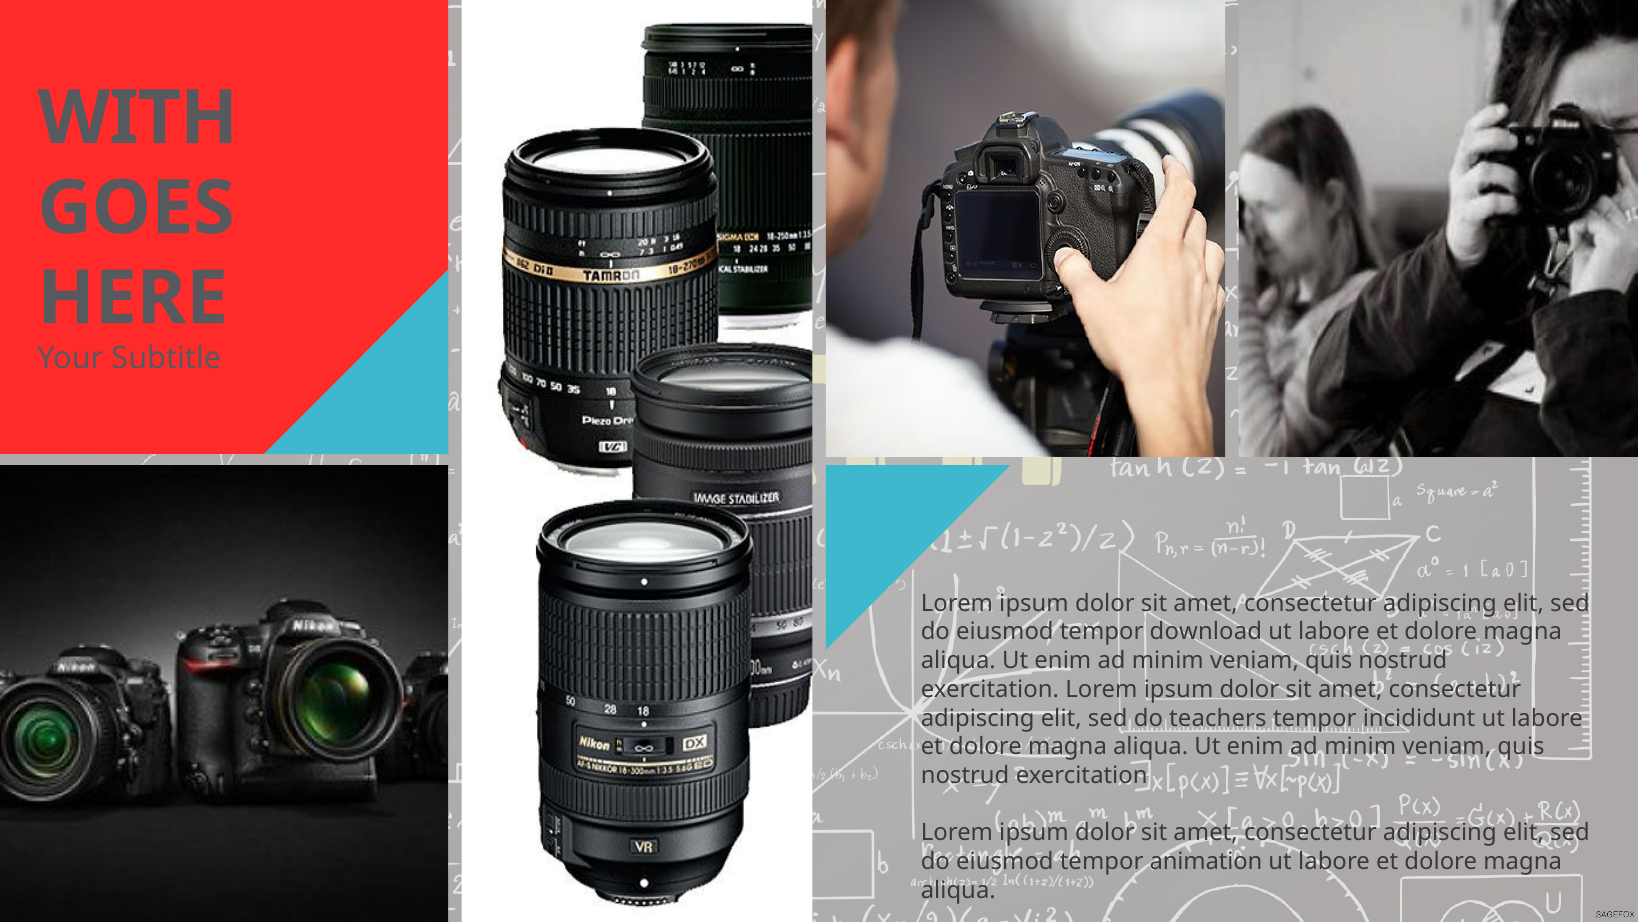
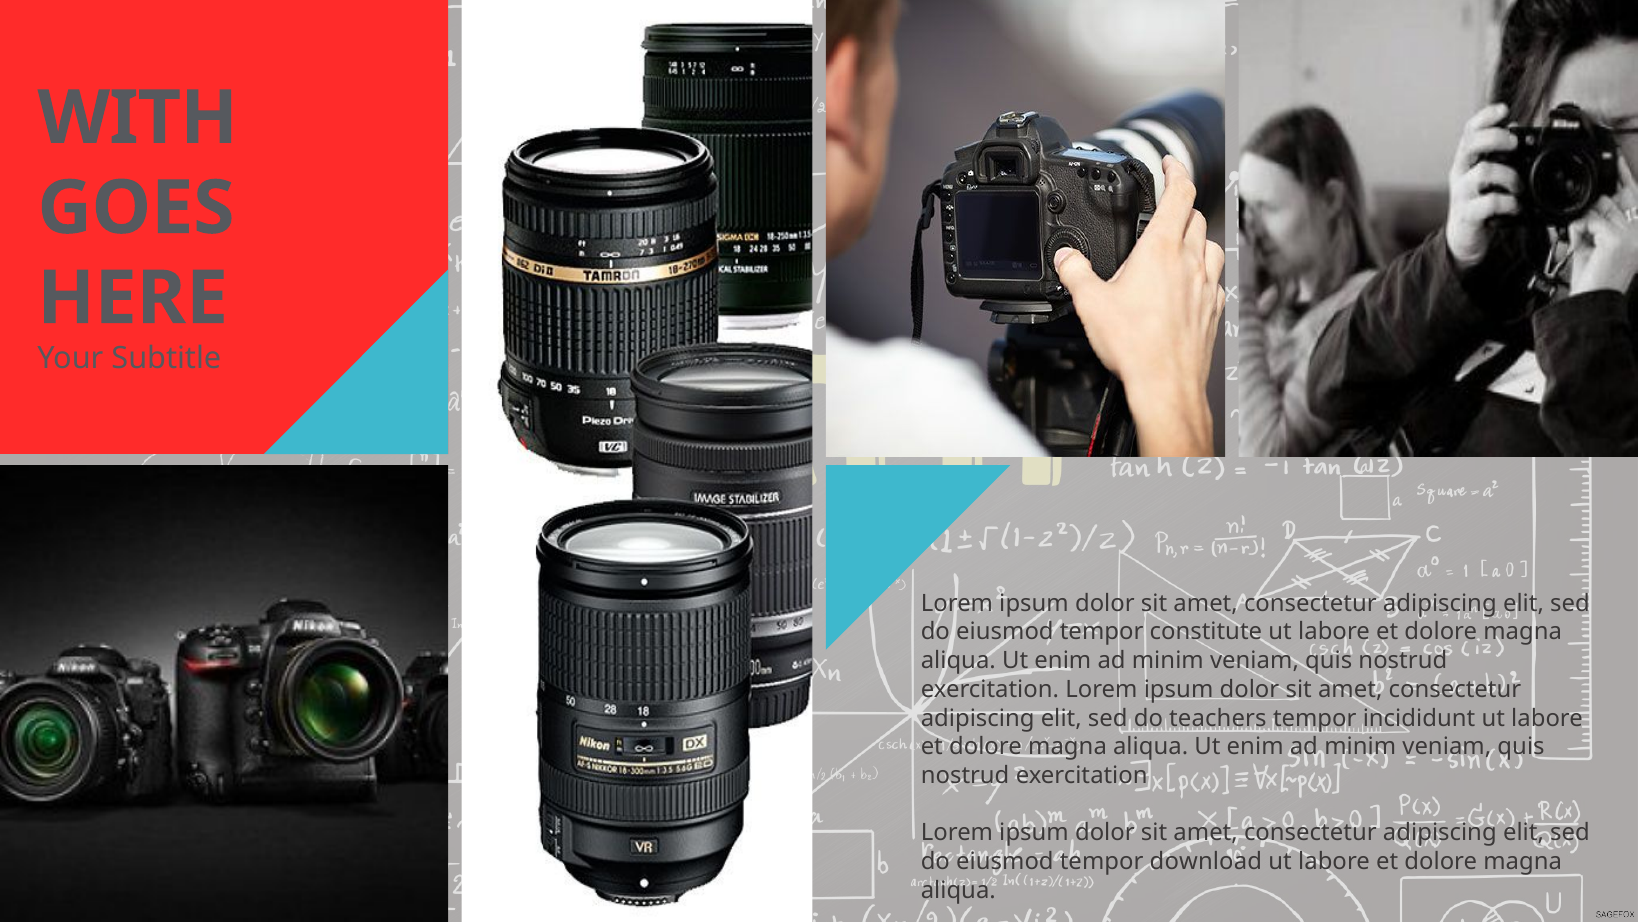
download: download -> constitute (1206, 632)
animation: animation -> download (1206, 861)
